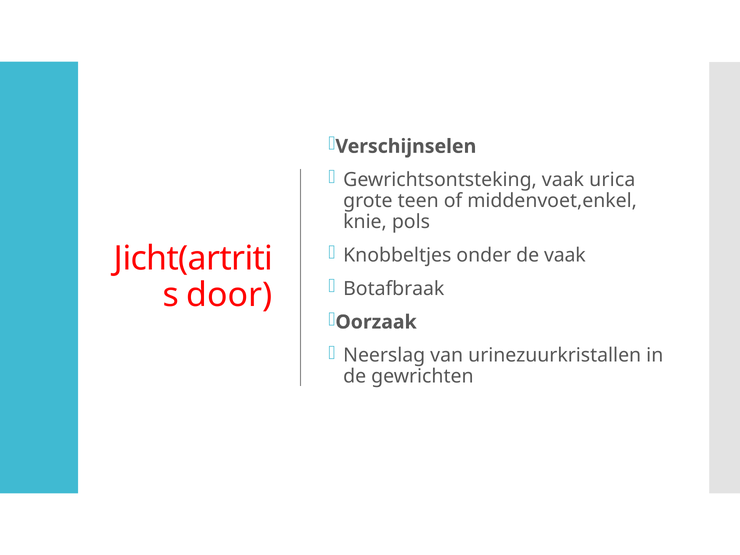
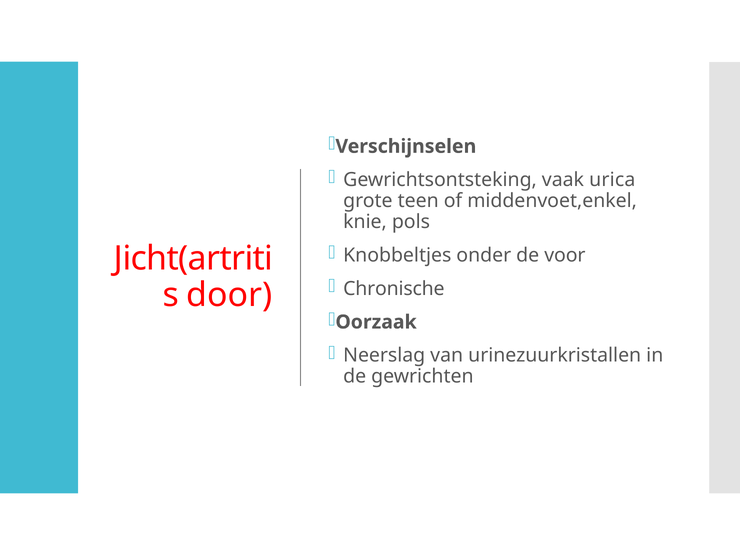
de vaak: vaak -> voor (565, 255)
Botafbraak: Botafbraak -> Chronische (394, 289)
